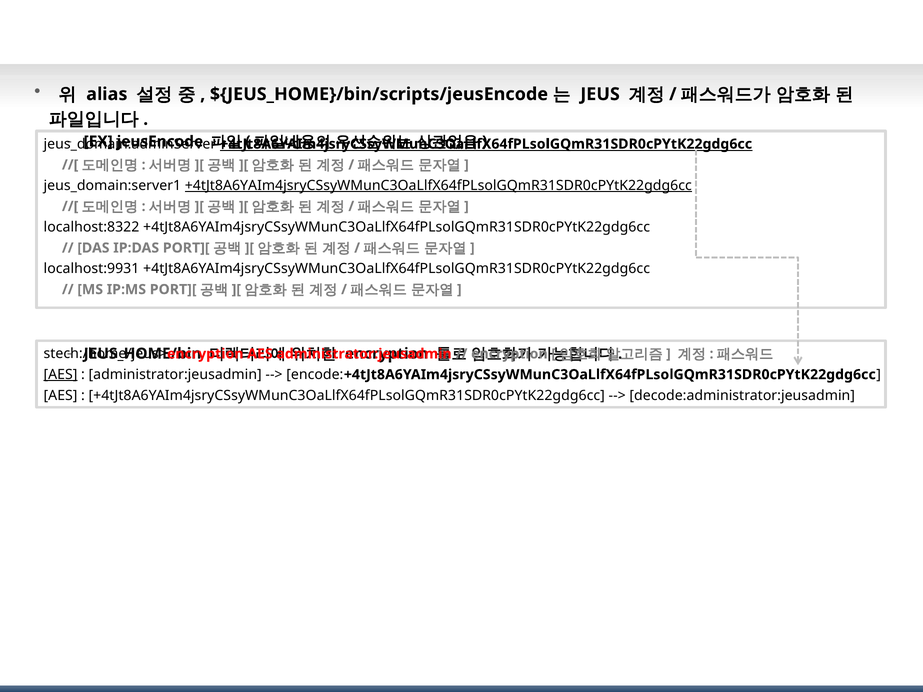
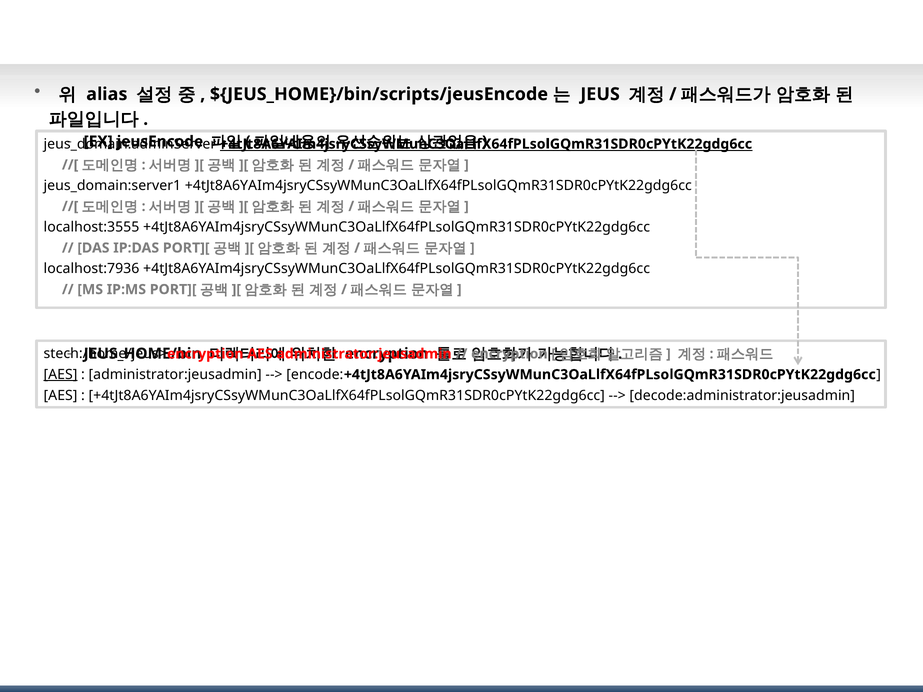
+4tJt8A6YAIm4jsryCSsyWMunC3OaLlfX64fPLsolGQmR31SDR0cPYtK22gdg6cc underline: present -> none (438, 186)
localhost:8322: localhost:8322 -> localhost:3555 (91, 227)
localhost:9931: localhost:9931 -> localhost:7936 (91, 269)
